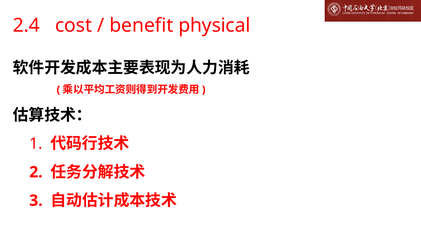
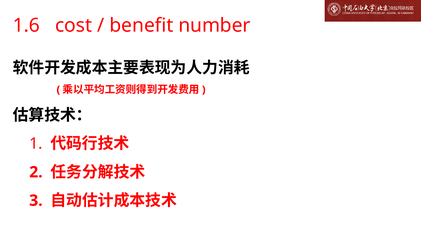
2.4: 2.4 -> 1.6 (26, 26)
physical: physical -> number (214, 26)
